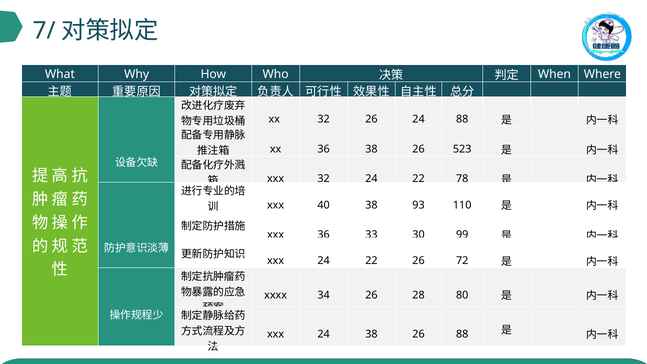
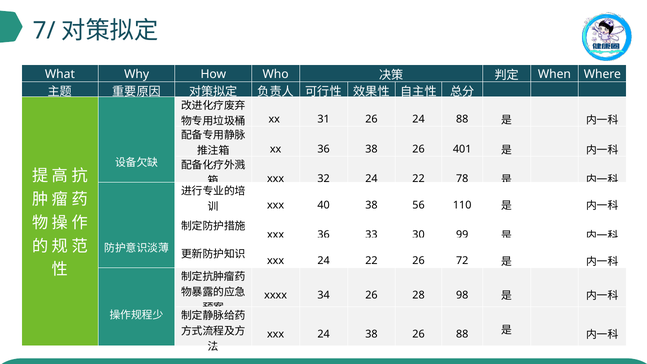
xx 32: 32 -> 31 (324, 119)
523: 523 -> 401 (462, 149)
93: 93 -> 56 (419, 205)
80: 80 -> 98 (462, 295)
